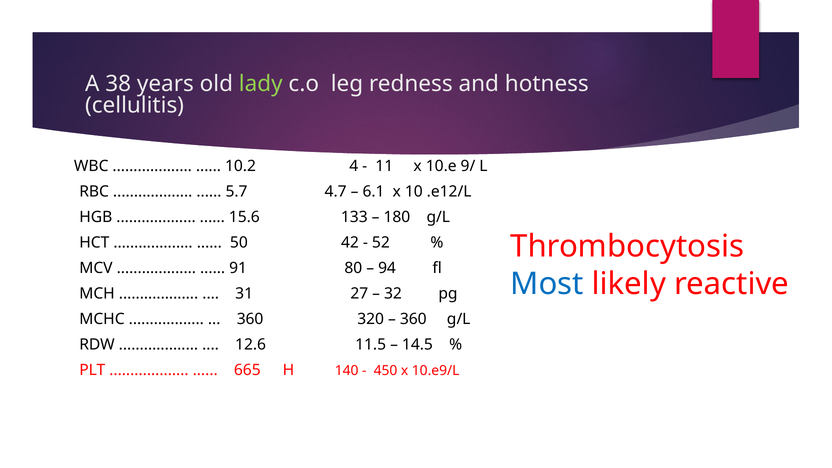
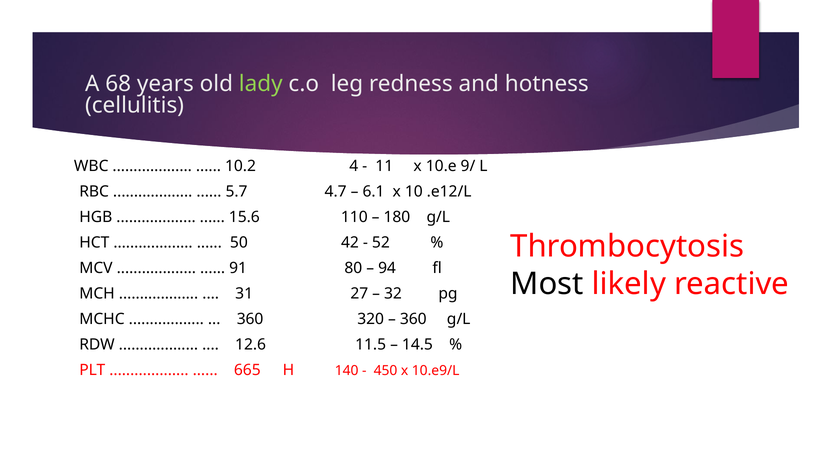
38: 38 -> 68 (118, 84)
133: 133 -> 110 (354, 217)
Most colour: blue -> black (547, 284)
